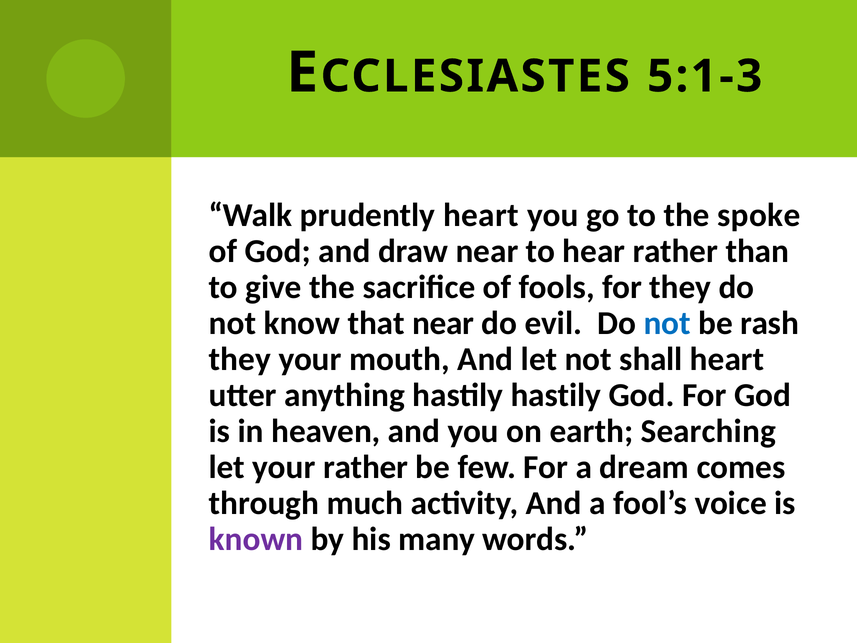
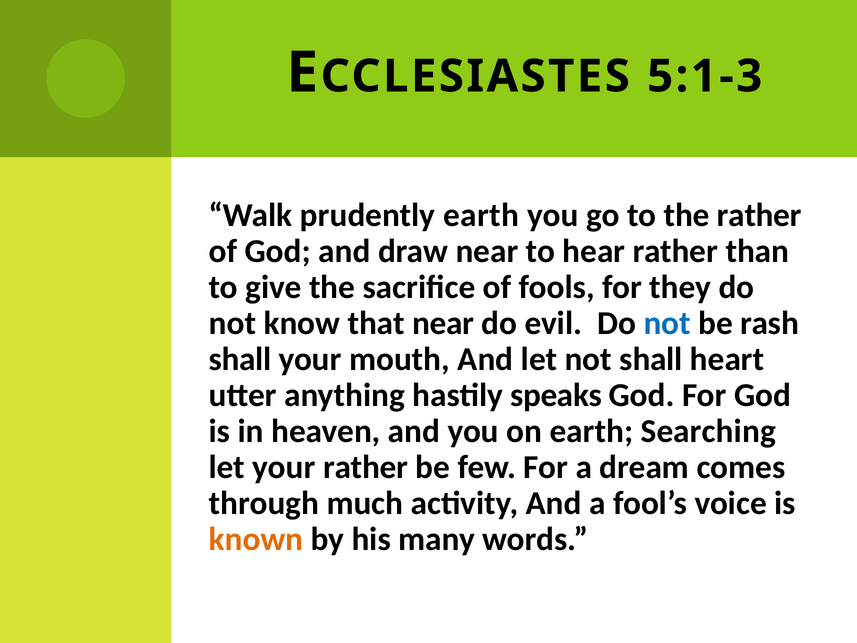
prudently heart: heart -> earth (481, 215)
the spoke: spoke -> rather (759, 215)
they: they -> shall (240, 359)
hastily hastily: hastily -> speaks (556, 395)
known colour: purple -> orange (256, 539)
